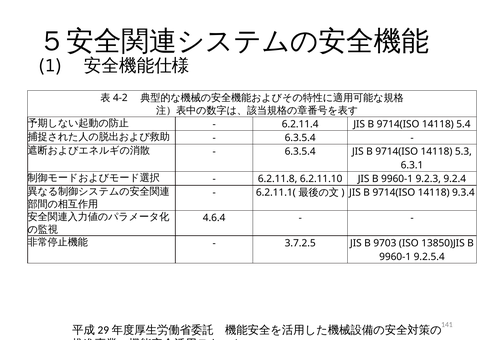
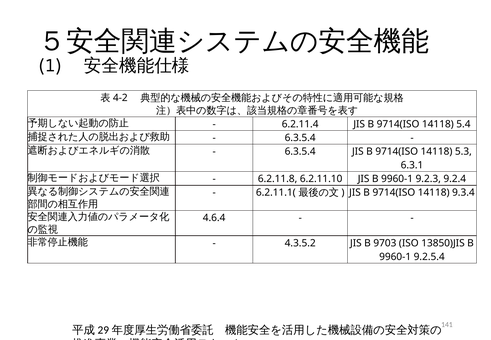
3.7.2.5: 3.7.2.5 -> 4.3.5.2 (300, 243)
